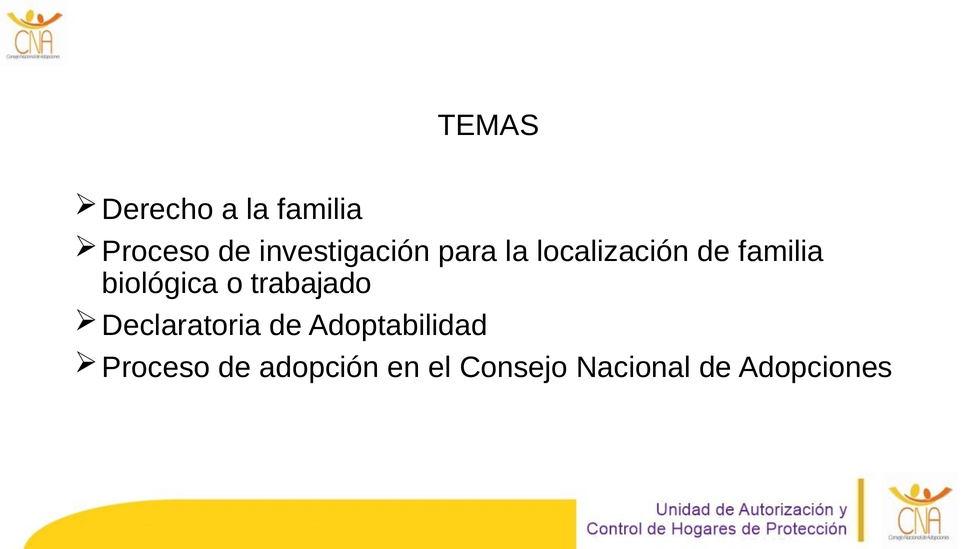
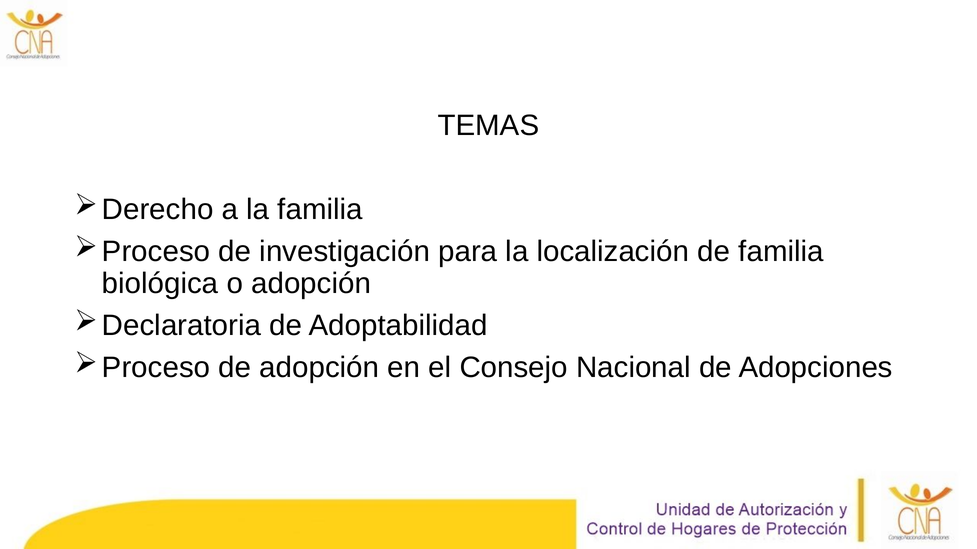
o trabajado: trabajado -> adopción (311, 284)
